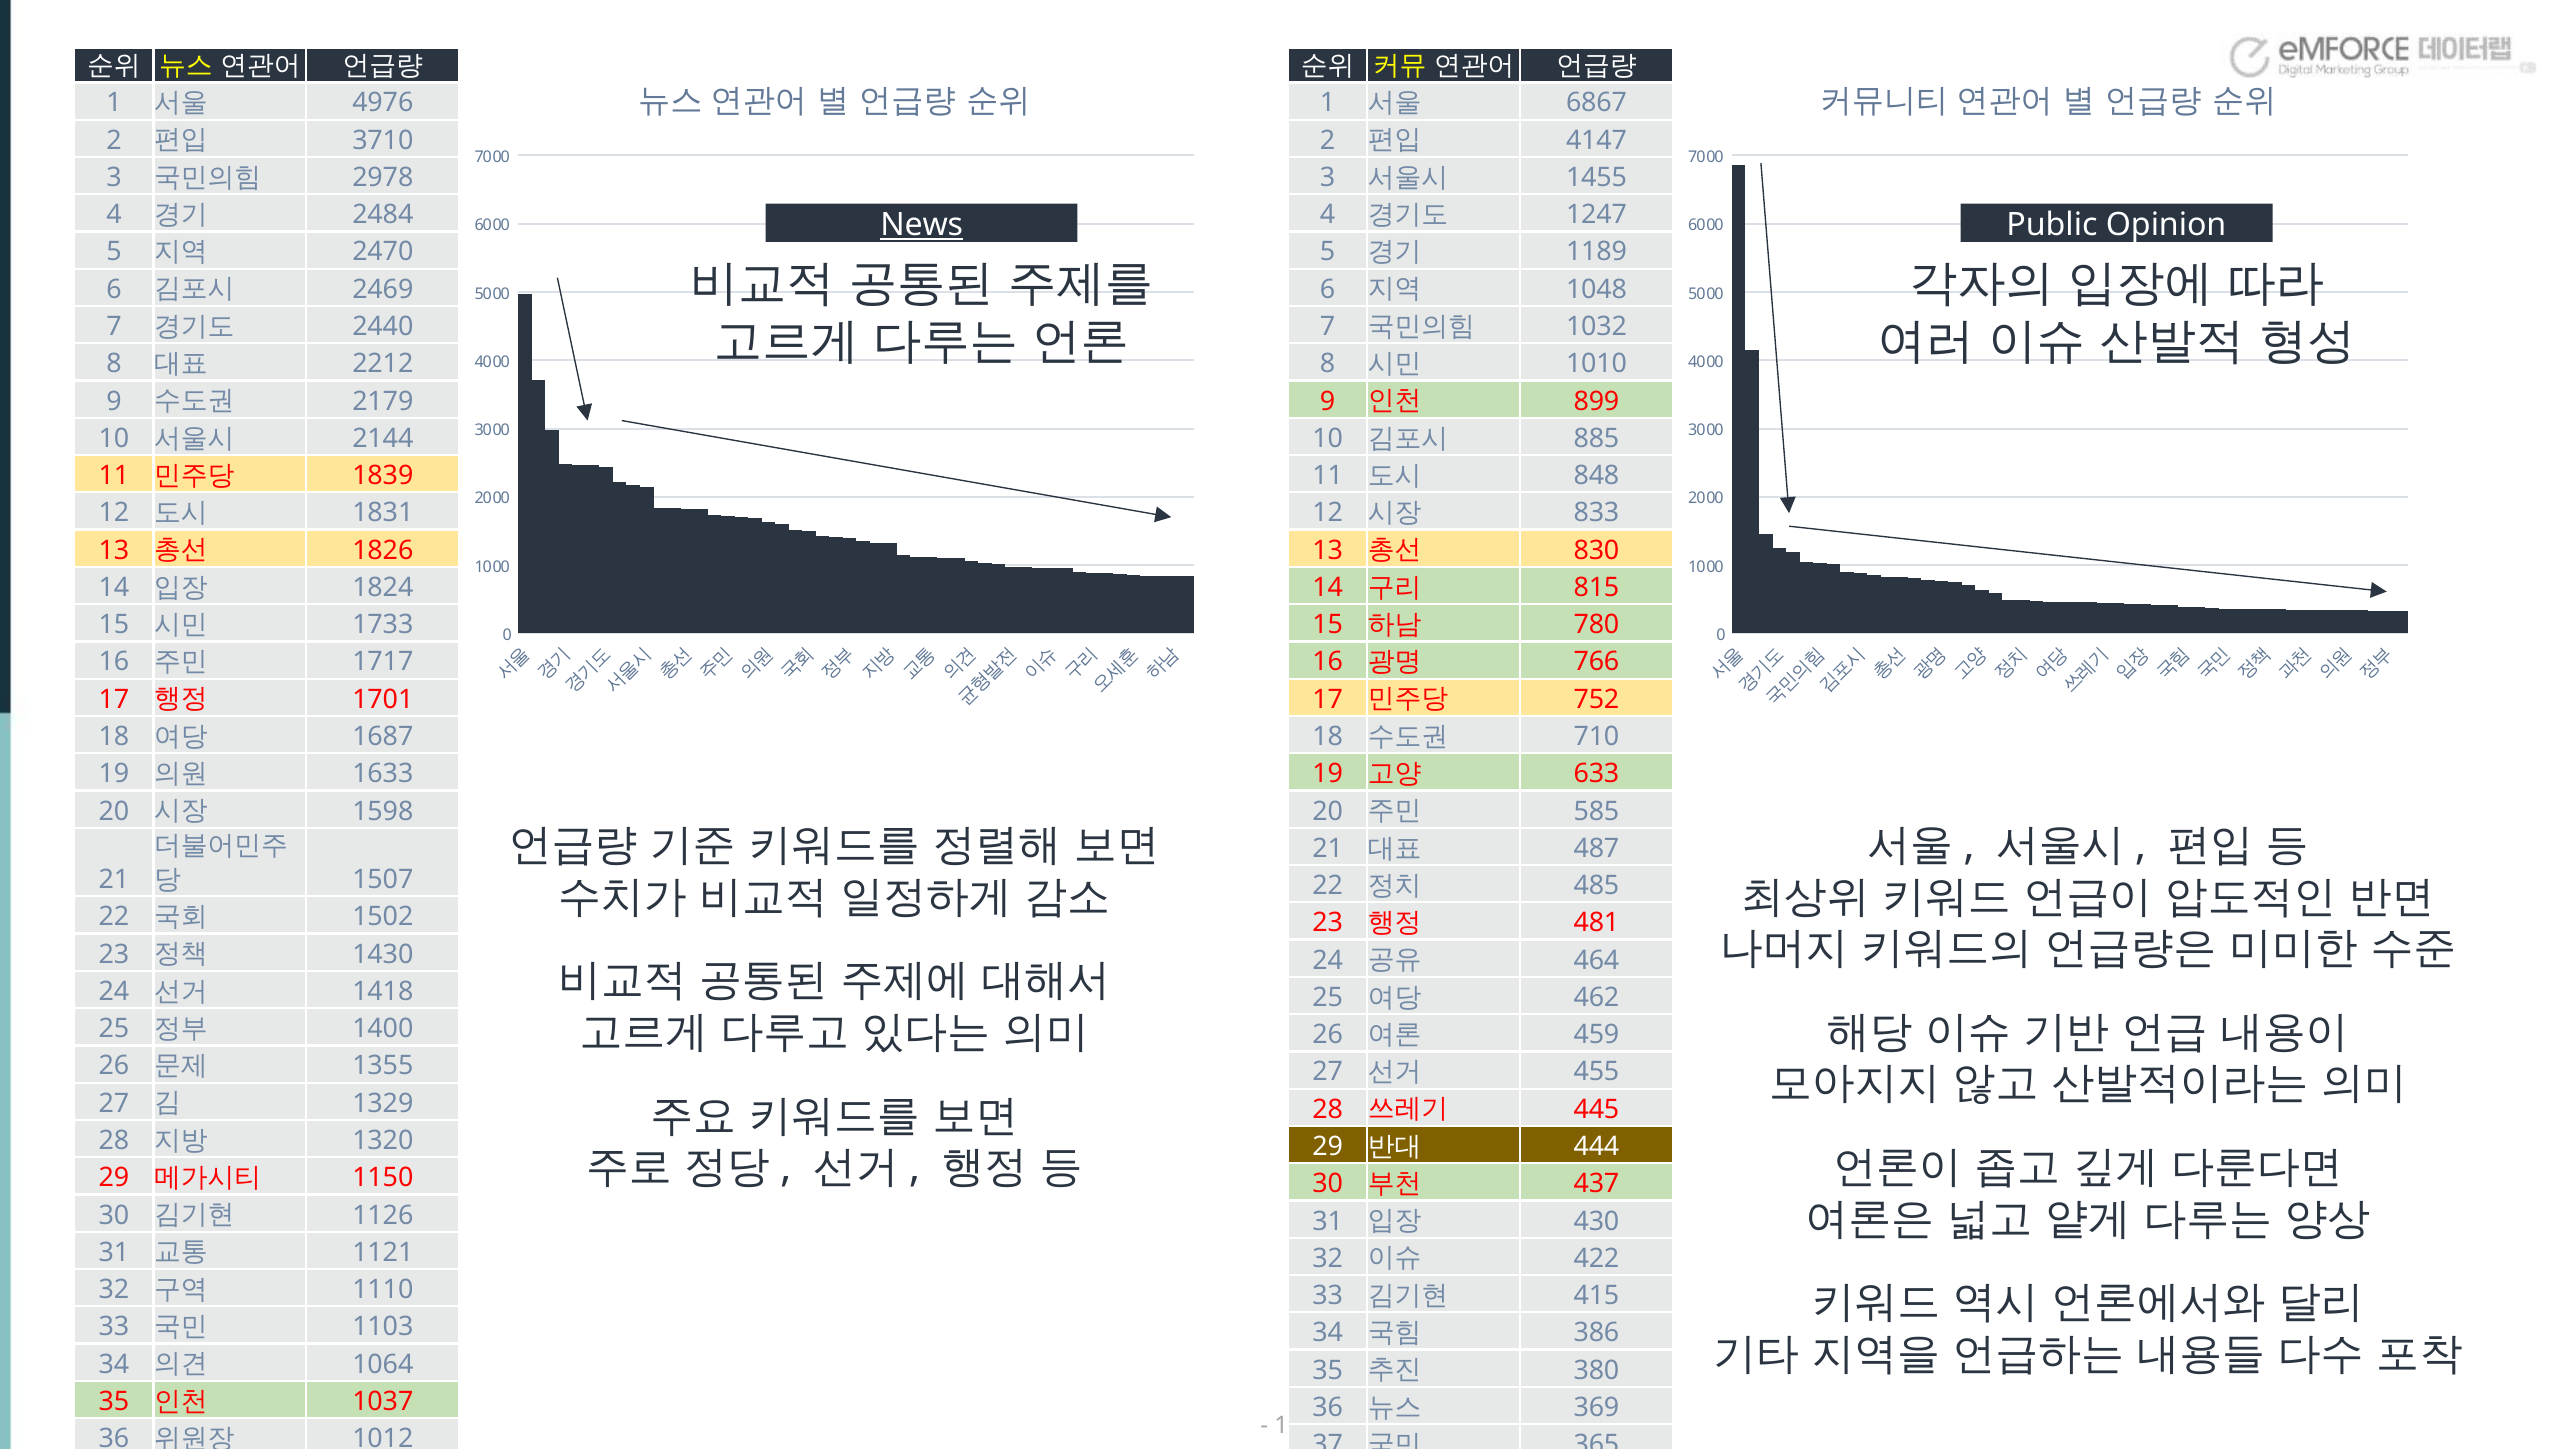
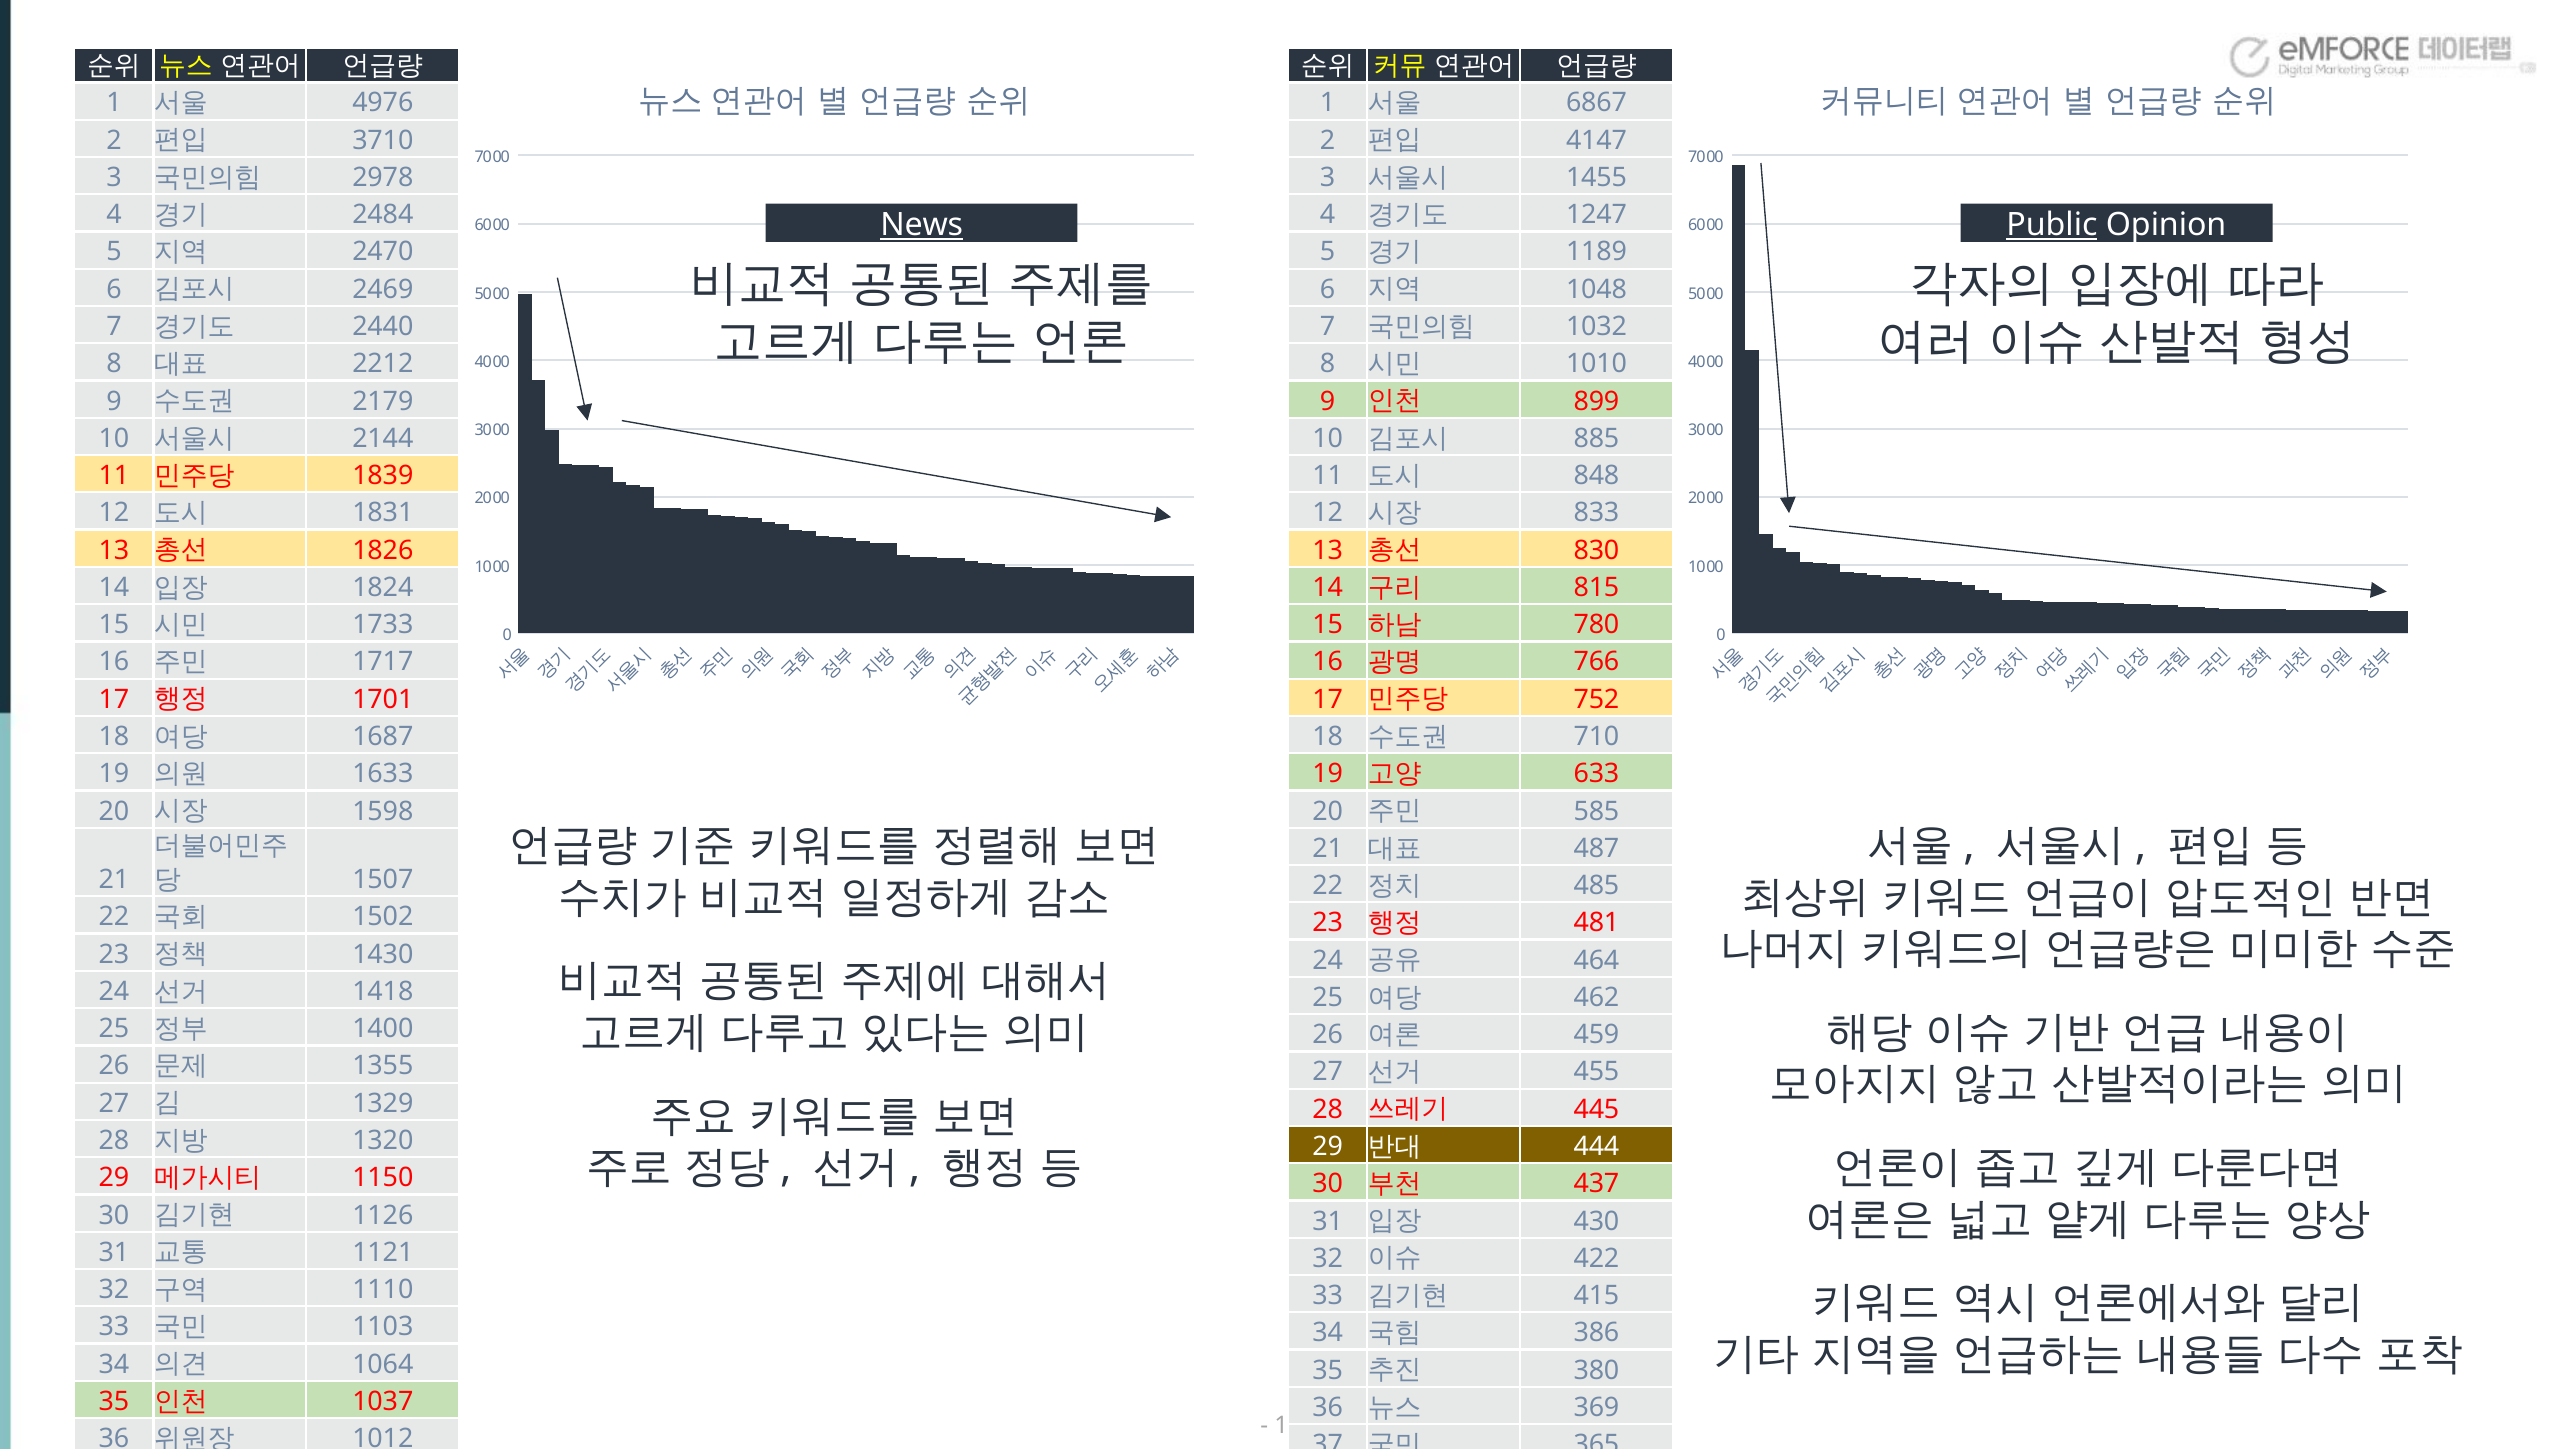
Public underline: none -> present (2052, 225)
